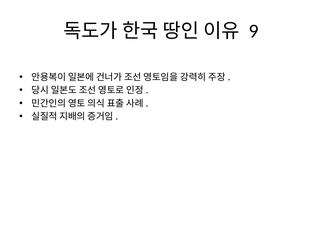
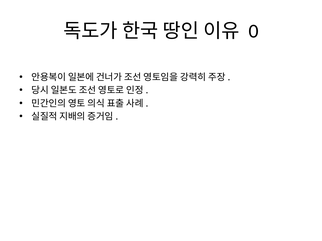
9: 9 -> 0 (254, 31)
